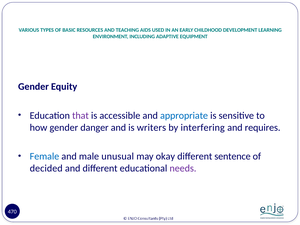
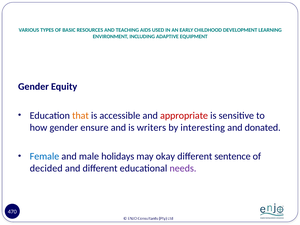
that colour: purple -> orange (80, 115)
appropriate colour: blue -> red (184, 115)
danger: danger -> ensure (94, 127)
interfering: interfering -> interesting (203, 127)
requires: requires -> donated (263, 127)
unusual: unusual -> holidays (118, 156)
